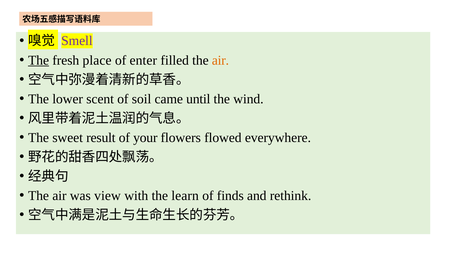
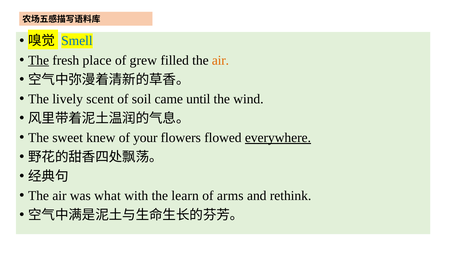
Smell colour: purple -> blue (77, 41)
enter: enter -> grew (143, 60)
lower: lower -> lively (68, 99)
result: result -> knew (101, 138)
everywhere underline: none -> present (278, 138)
view: view -> what (108, 196)
finds: finds -> arms (230, 196)
